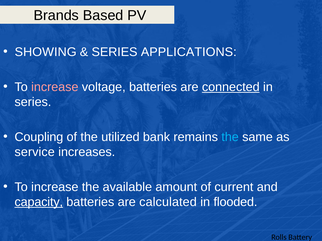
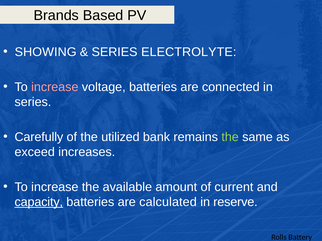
APPLICATIONS: APPLICATIONS -> ELECTROLYTE (189, 52)
connected underline: present -> none (231, 87)
Coupling: Coupling -> Carefully (39, 137)
the colour: light blue -> light green (230, 137)
service: service -> exceed (35, 152)
flooded: flooded -> reserve (235, 202)
